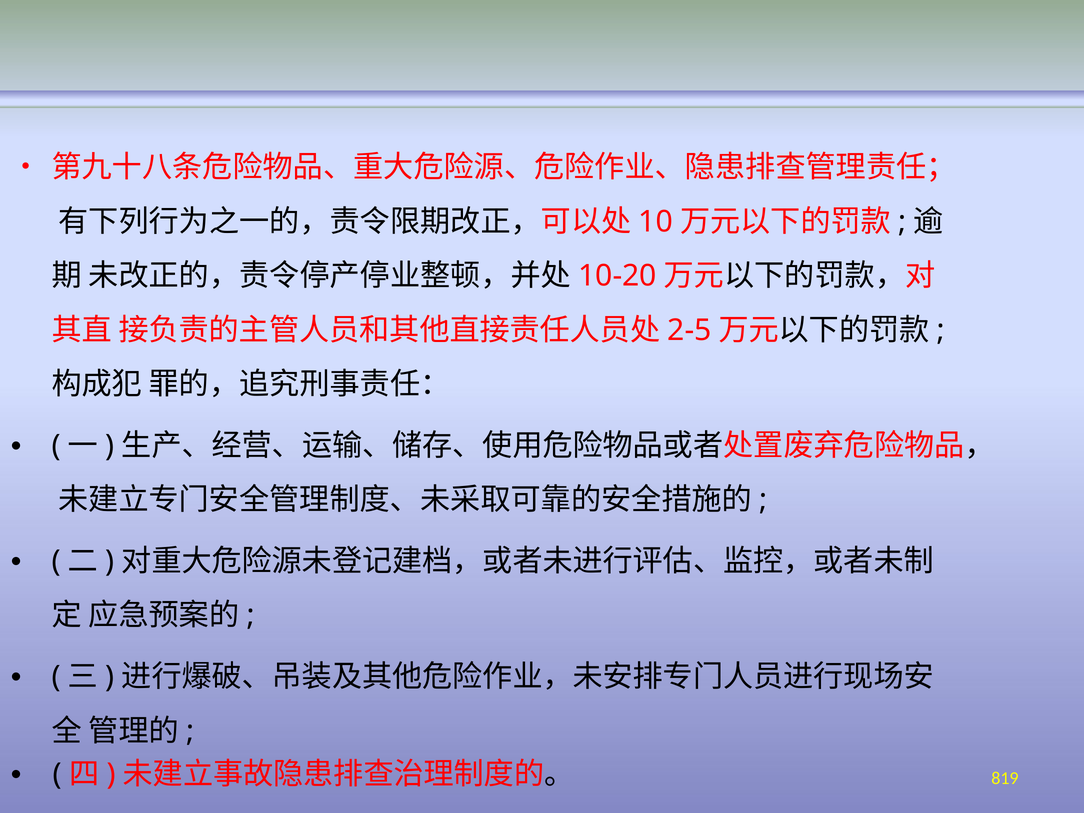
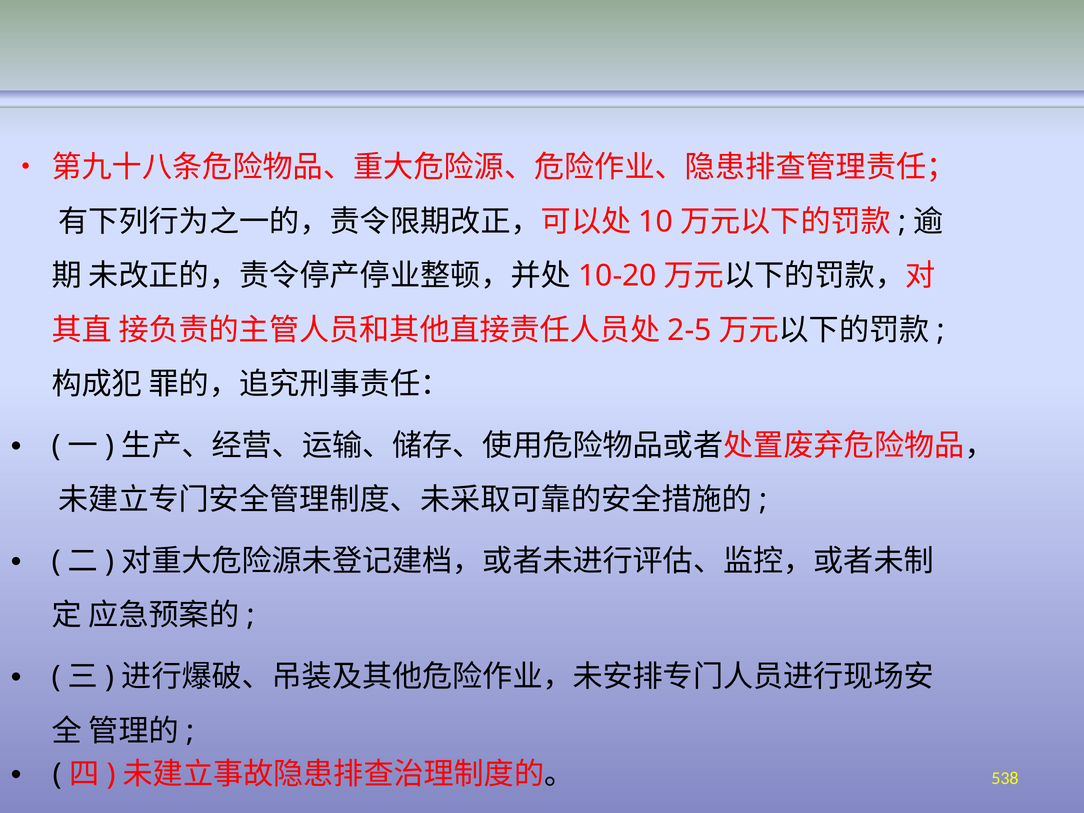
819: 819 -> 538 (1005, 778)
